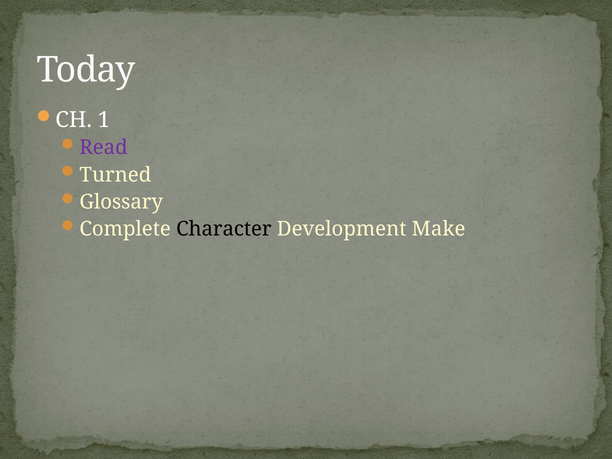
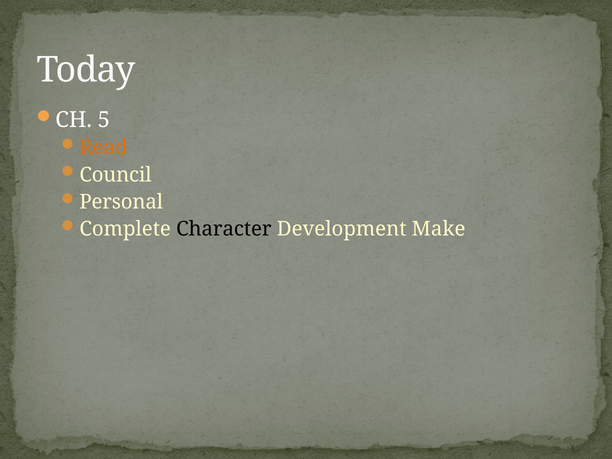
1: 1 -> 5 (104, 120)
Read colour: purple -> orange (104, 148)
Turned: Turned -> Council (116, 175)
Glossary: Glossary -> Personal (121, 202)
